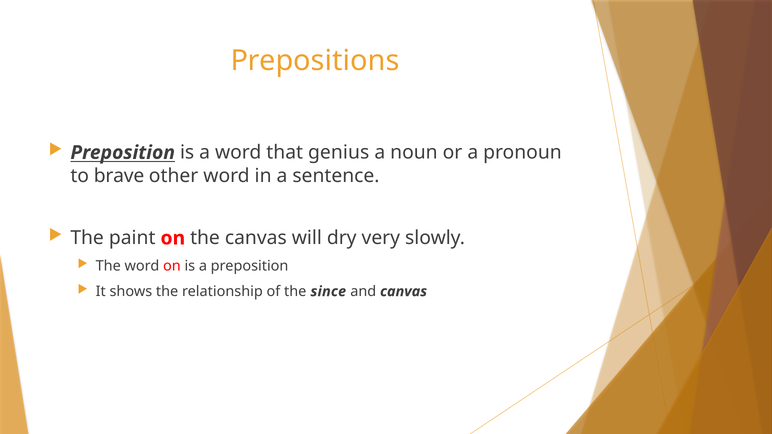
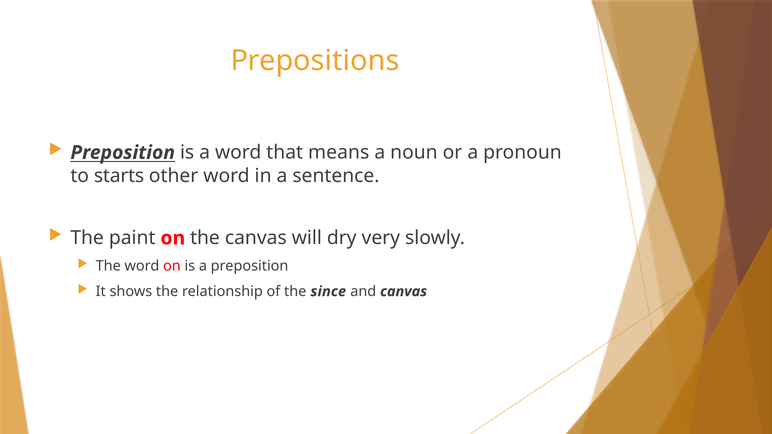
genius: genius -> means (339, 153)
brave: brave -> starts (119, 176)
